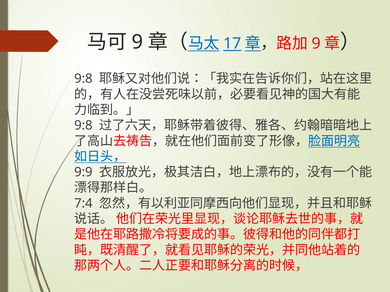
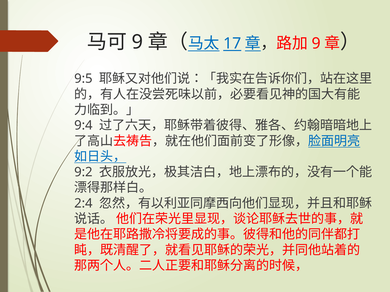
9:8: 9:8 -> 9:5 (83, 79)
9:8: 9:8 -> 9:4 (83, 126)
9:9: 9:9 -> 9:2 (83, 172)
7:4: 7:4 -> 2:4 (83, 204)
